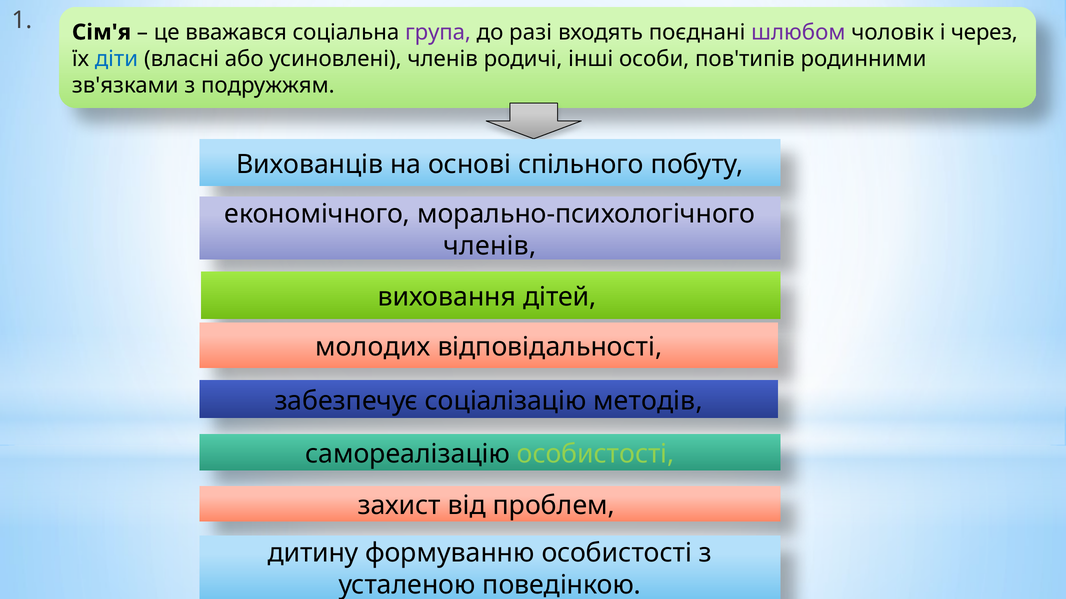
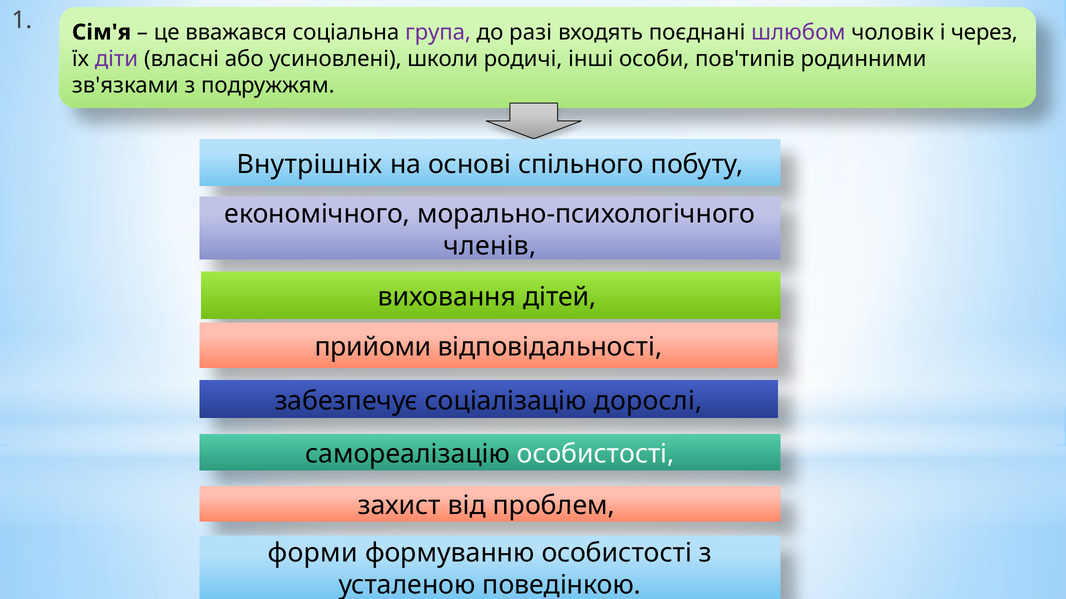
діти colour: blue -> purple (116, 59)
усиновлені членів: членів -> школи (443, 59)
Вихованців: Вихованців -> Внутрішніх (310, 164)
молодих: молодих -> прийоми (373, 347)
методів: методів -> дорослі (648, 401)
особистості colour: light green -> white (596, 454)
дитину: дитину -> форми (313, 554)
